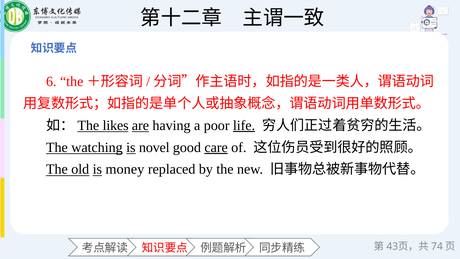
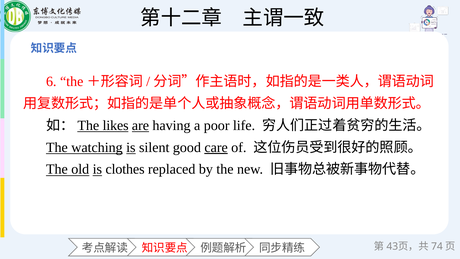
life underline: present -> none (244, 125)
novel: novel -> silent (154, 147)
money: money -> clothes (125, 169)
